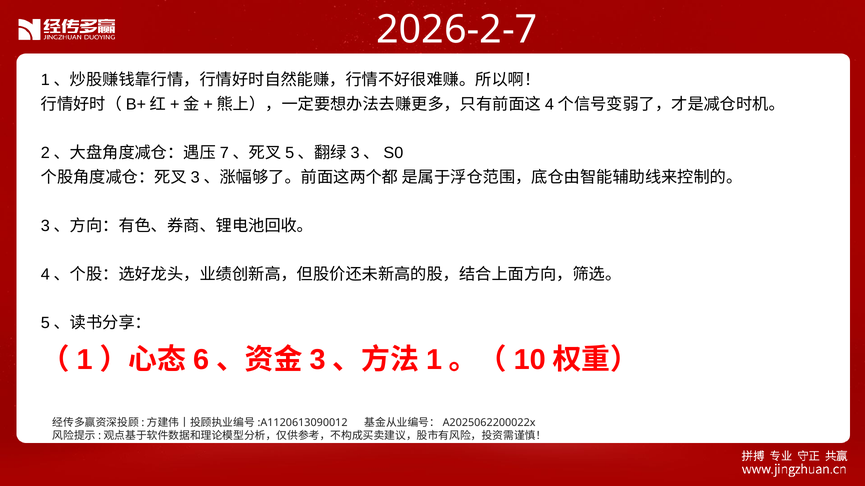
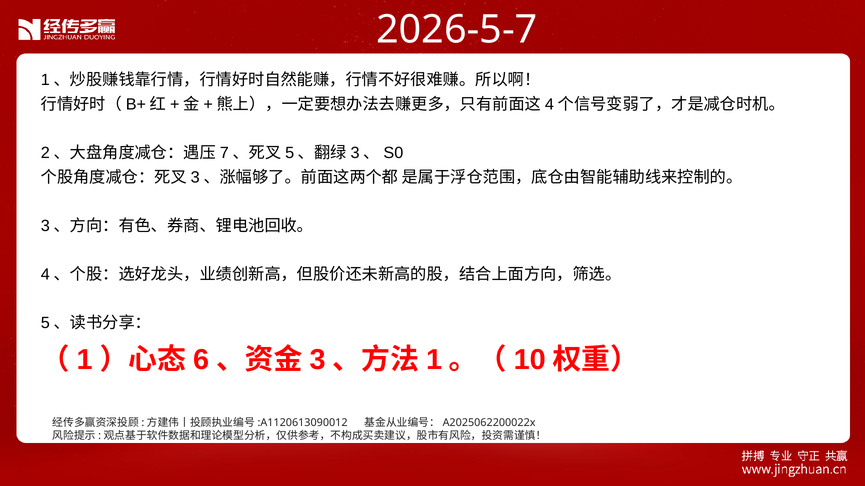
2026-2-7: 2026-2-7 -> 2026-5-7 (457, 30)
